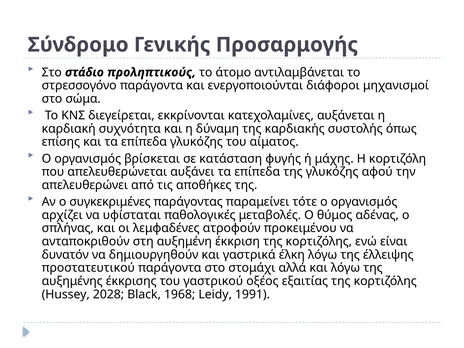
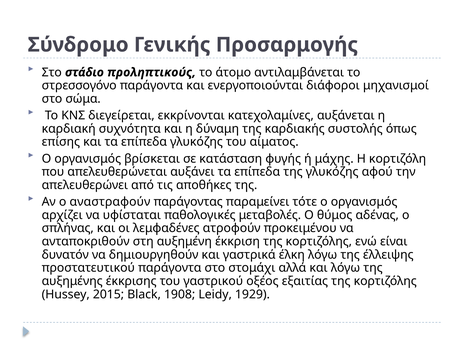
συγκεκριμένες: συγκεκριμένες -> αναστραφούν (110, 202)
2028: 2028 -> 2015 (108, 294)
1968: 1968 -> 1908 (180, 294)
1991: 1991 -> 1929 (252, 294)
